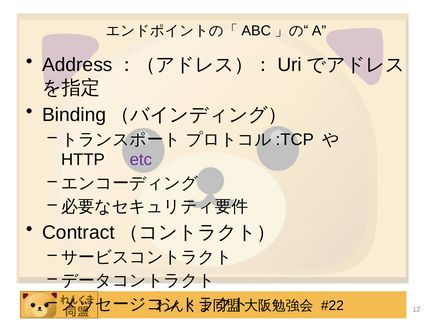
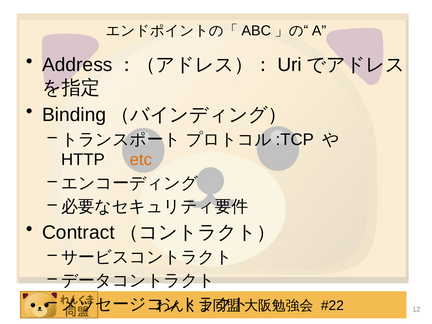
etc colour: purple -> orange (141, 160)
